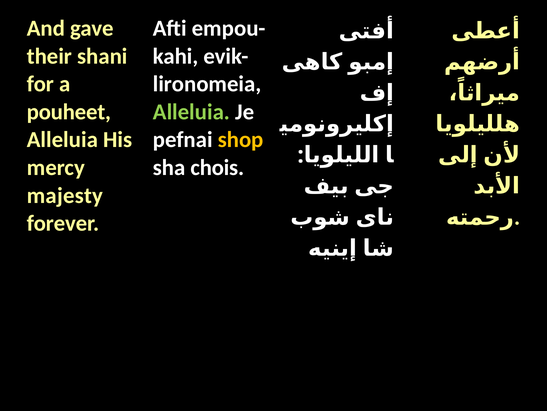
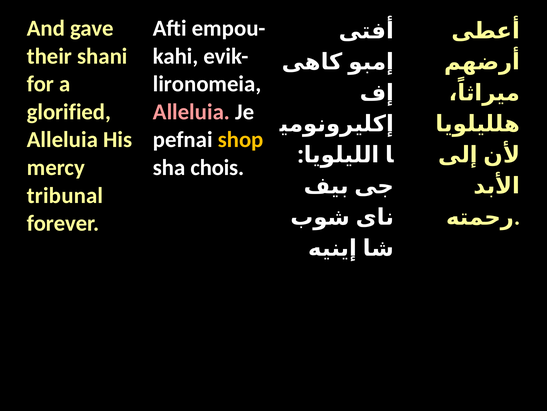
pouheet: pouheet -> glorified (69, 112)
Alleluia colour: light green -> pink (191, 112)
majesty: majesty -> tribunal (65, 195)
